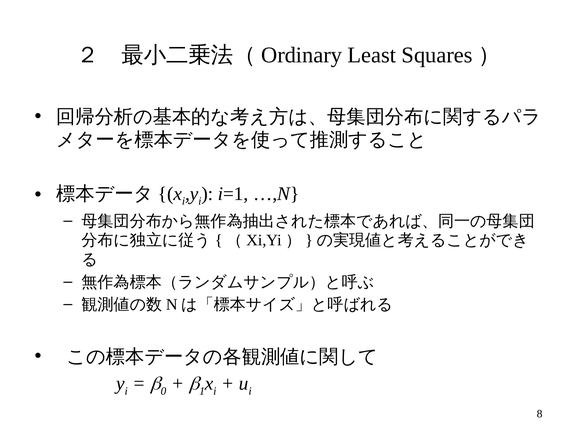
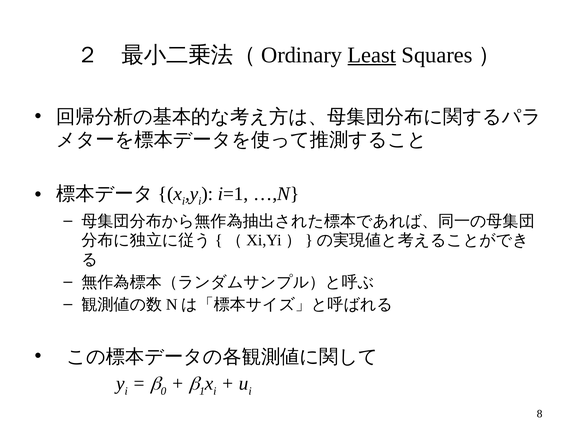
Least underline: none -> present (372, 55)
